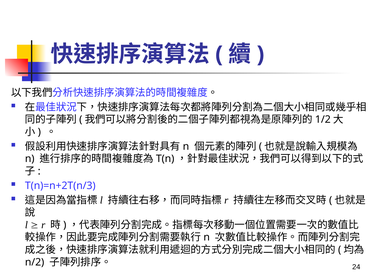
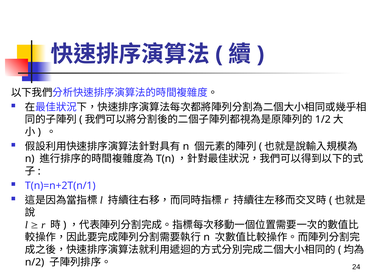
T(n)=n+2T(n/3: T(n)=n+2T(n/3 -> T(n)=n+2T(n/1 (60, 186)
